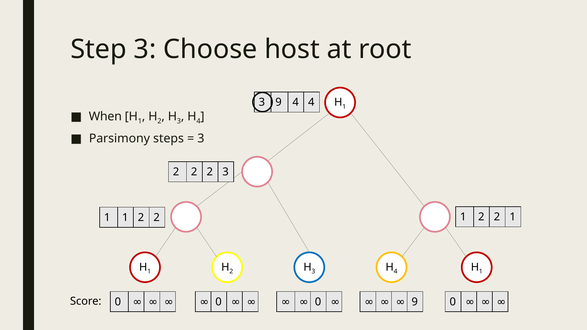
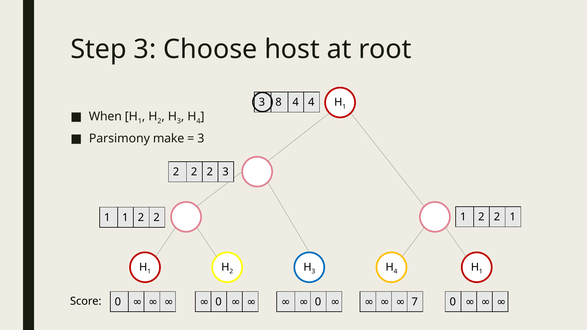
3 9: 9 -> 8 (279, 102)
steps: steps -> make (169, 138)
9: 9 -> 7 (415, 302)
